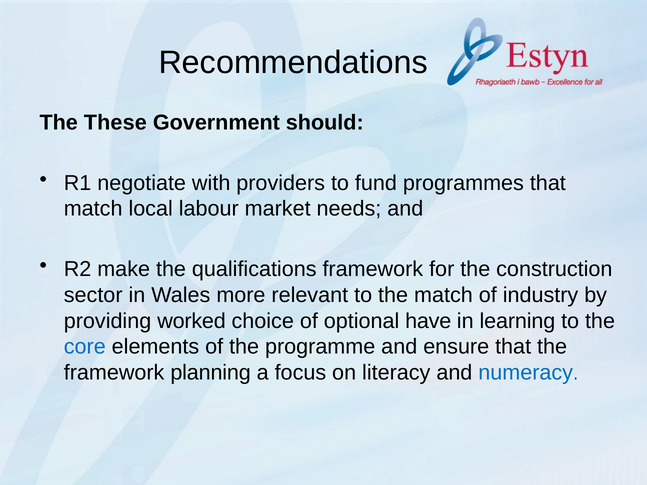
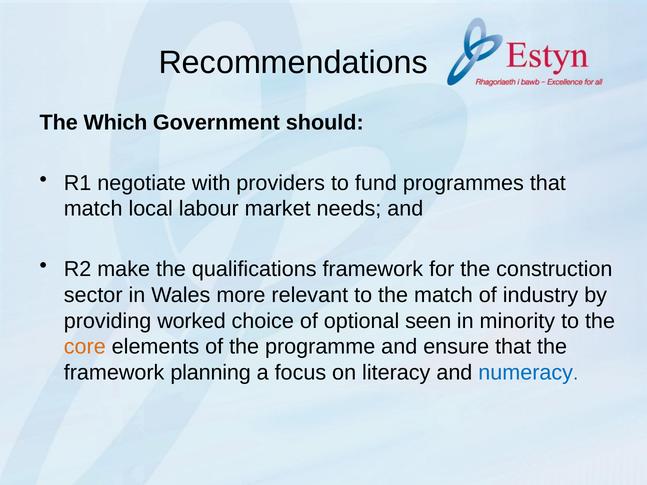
These: These -> Which (116, 123)
have: have -> seen (428, 321)
learning: learning -> minority (517, 321)
core colour: blue -> orange (85, 347)
